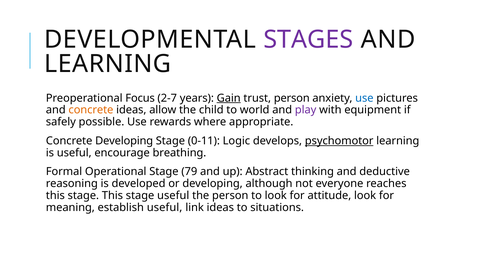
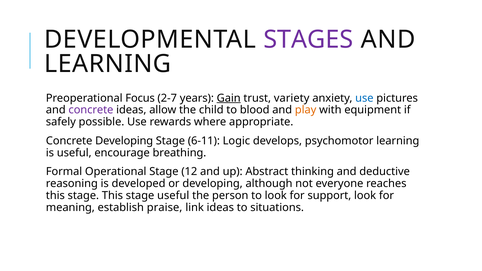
trust person: person -> variety (292, 98)
concrete colour: orange -> purple (91, 110)
world: world -> blood (255, 110)
play colour: purple -> orange (306, 110)
0-11: 0-11 -> 6-11 (204, 141)
psychomotor underline: present -> none (339, 141)
79: 79 -> 12 (189, 172)
attitude: attitude -> support (329, 196)
establish useful: useful -> praise (165, 208)
